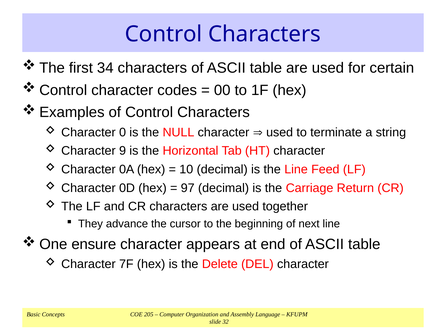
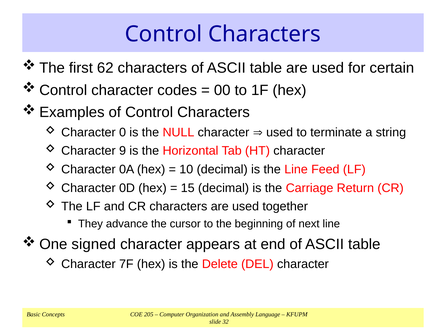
34: 34 -> 62 (105, 68)
97: 97 -> 15 (188, 188)
ensure: ensure -> signed (94, 245)
